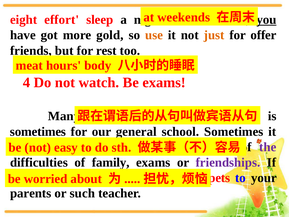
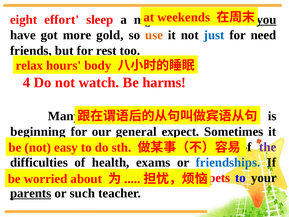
just colour: orange -> blue (214, 35)
offer: offer -> need (263, 35)
meat: meat -> relax (29, 65)
Be exams: exams -> harms (164, 82)
sometimes: sometimes -> beginning (38, 131)
school: school -> expect (180, 131)
family: family -> health (111, 162)
friendships colour: purple -> blue (228, 162)
parents underline: none -> present (31, 193)
